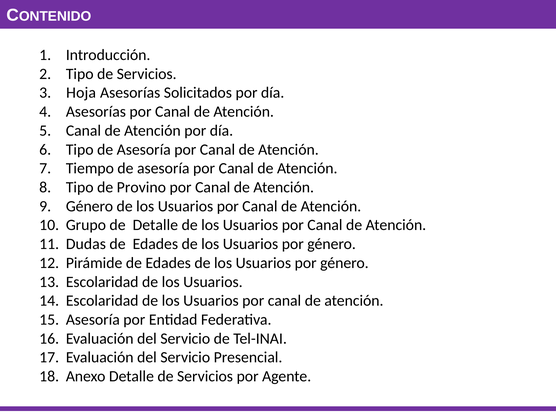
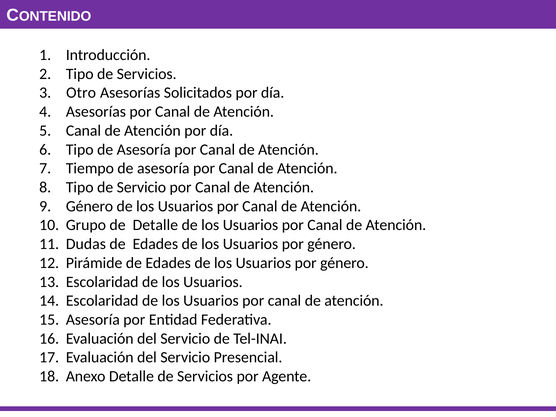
Hoja: Hoja -> Otro (81, 93)
de Provino: Provino -> Servicio (141, 187)
